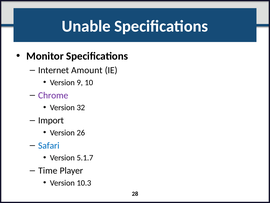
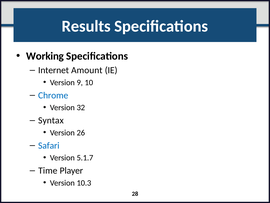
Unable: Unable -> Results (86, 26)
Monitor: Monitor -> Working (45, 56)
Chrome colour: purple -> blue (53, 95)
Import: Import -> Syntax (51, 120)
